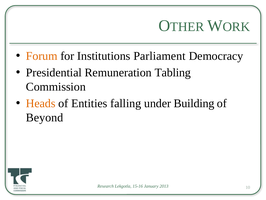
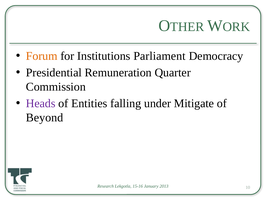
Tabling: Tabling -> Quarter (173, 72)
Heads colour: orange -> purple (41, 103)
Building: Building -> Mitigate (194, 103)
